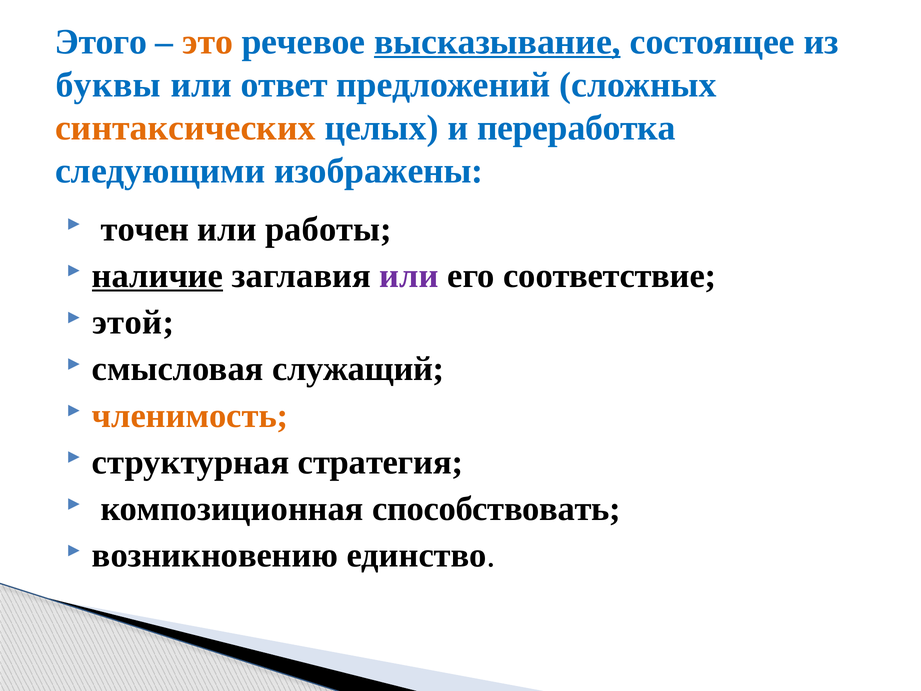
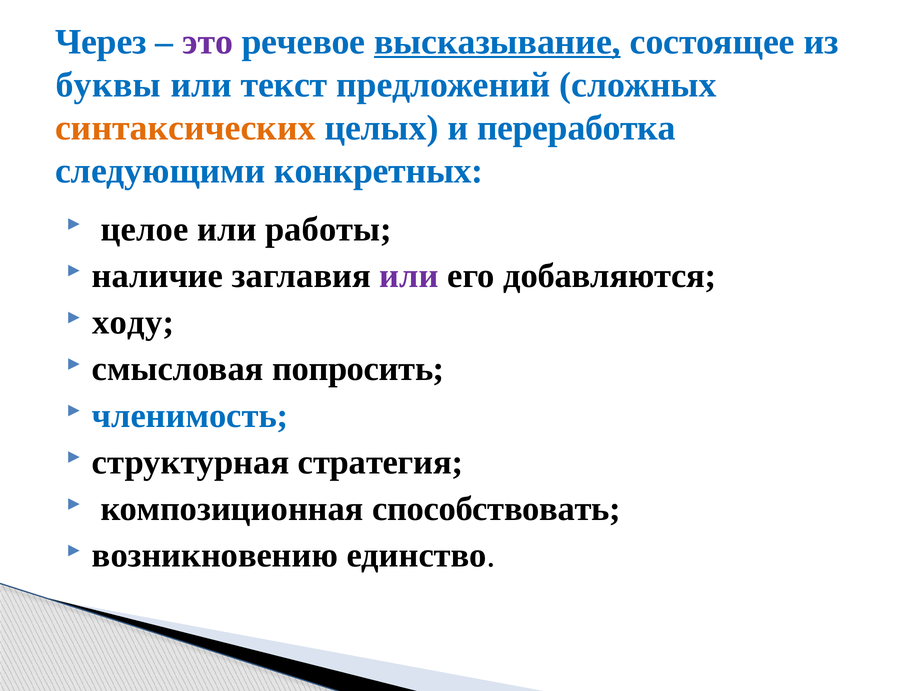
Этого: Этого -> Через (101, 42)
это colour: orange -> purple (208, 42)
ответ: ответ -> текст (284, 85)
изображены: изображены -> конкретных (379, 171)
точен: точен -> целое (145, 229)
наличие underline: present -> none (158, 276)
соответствие: соответствие -> добавляются (610, 276)
этой: этой -> ходу (133, 322)
служащий: служащий -> попросить (358, 369)
членимость colour: orange -> blue (190, 416)
